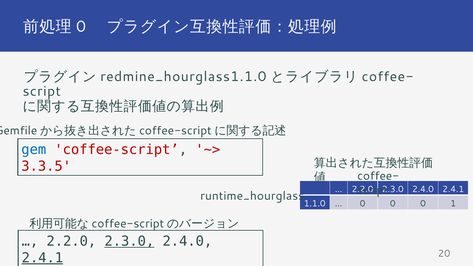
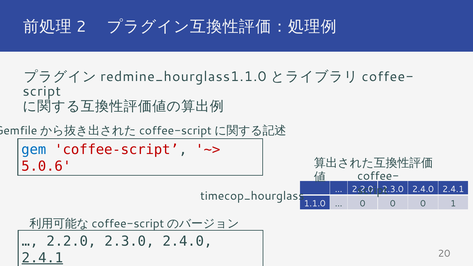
0: 0 -> 2 (81, 27)
3.3.5: 3.3.5 -> 5.0.6 (46, 166)
runtime_hourglass: runtime_hourglass -> timecop_hourglass (252, 196)
2.3.0 underline: present -> none (129, 241)
